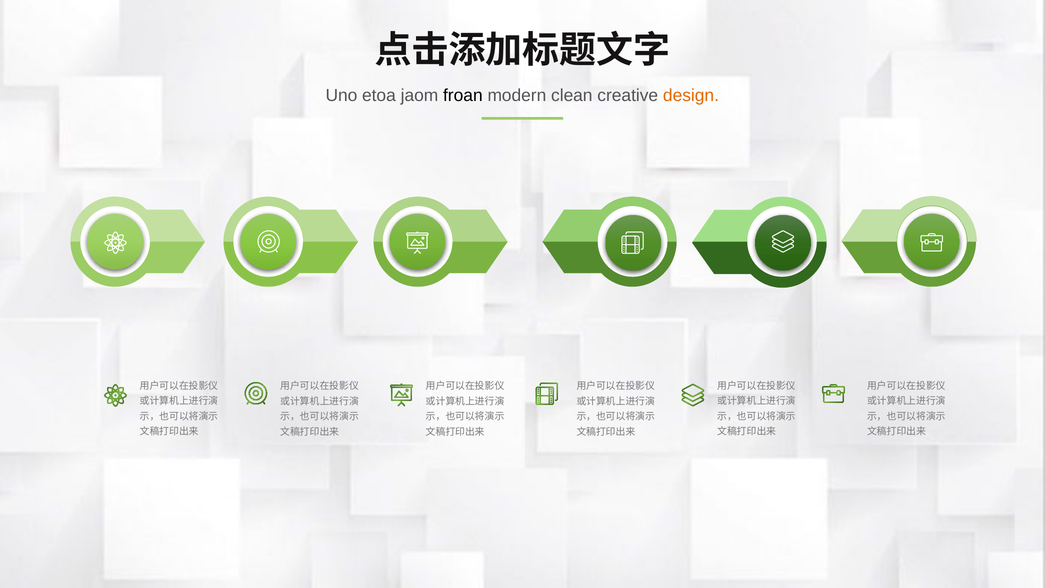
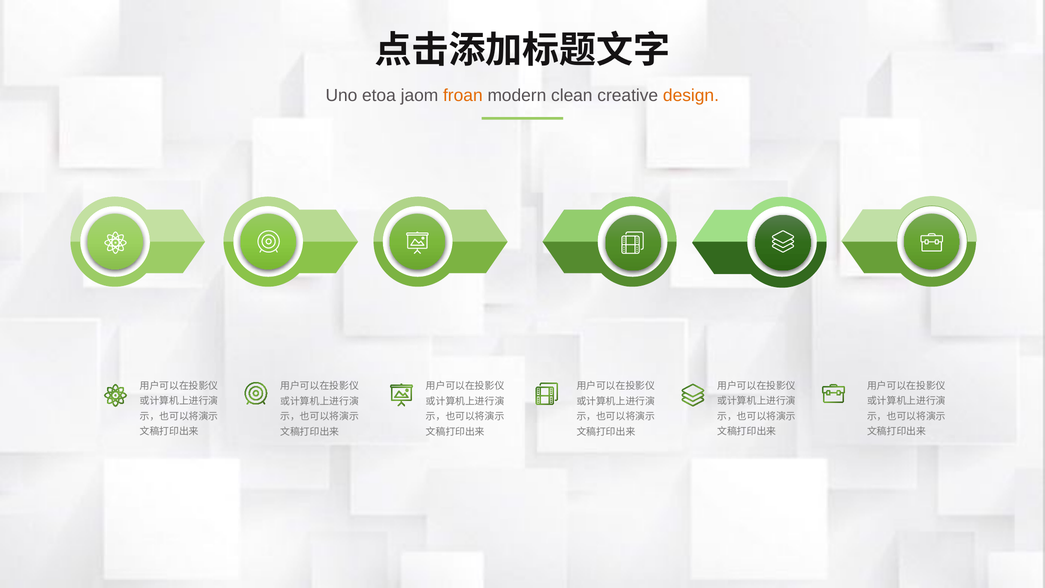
froan colour: black -> orange (463, 95)
